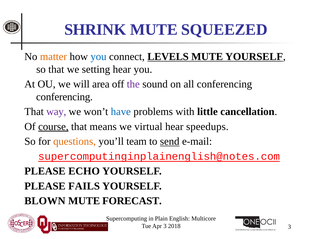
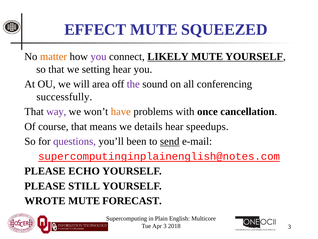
SHRINK: SHRINK -> EFFECT (95, 29)
you colour: blue -> purple (98, 56)
LEVELS: LEVELS -> LIKELY (168, 56)
conferencing: conferencing -> successfully (64, 97)
have colour: blue -> orange (121, 112)
little: little -> once (207, 112)
course underline: present -> none (53, 126)
virtual: virtual -> details (148, 126)
questions colour: orange -> purple (75, 141)
team: team -> been (136, 141)
FAILS: FAILS -> STILL (84, 186)
BLOWN: BLOWN -> WROTE (45, 201)
